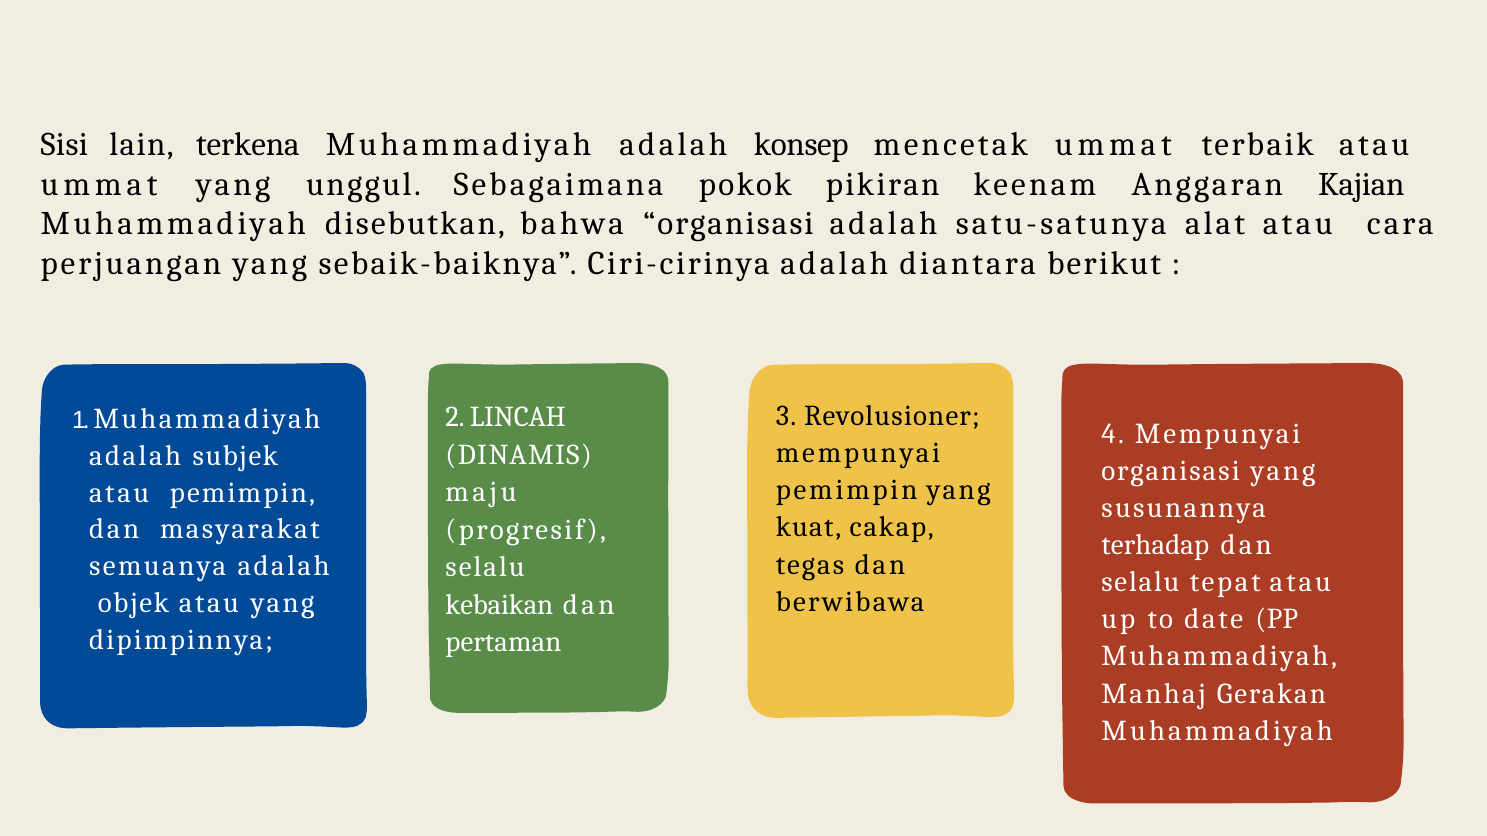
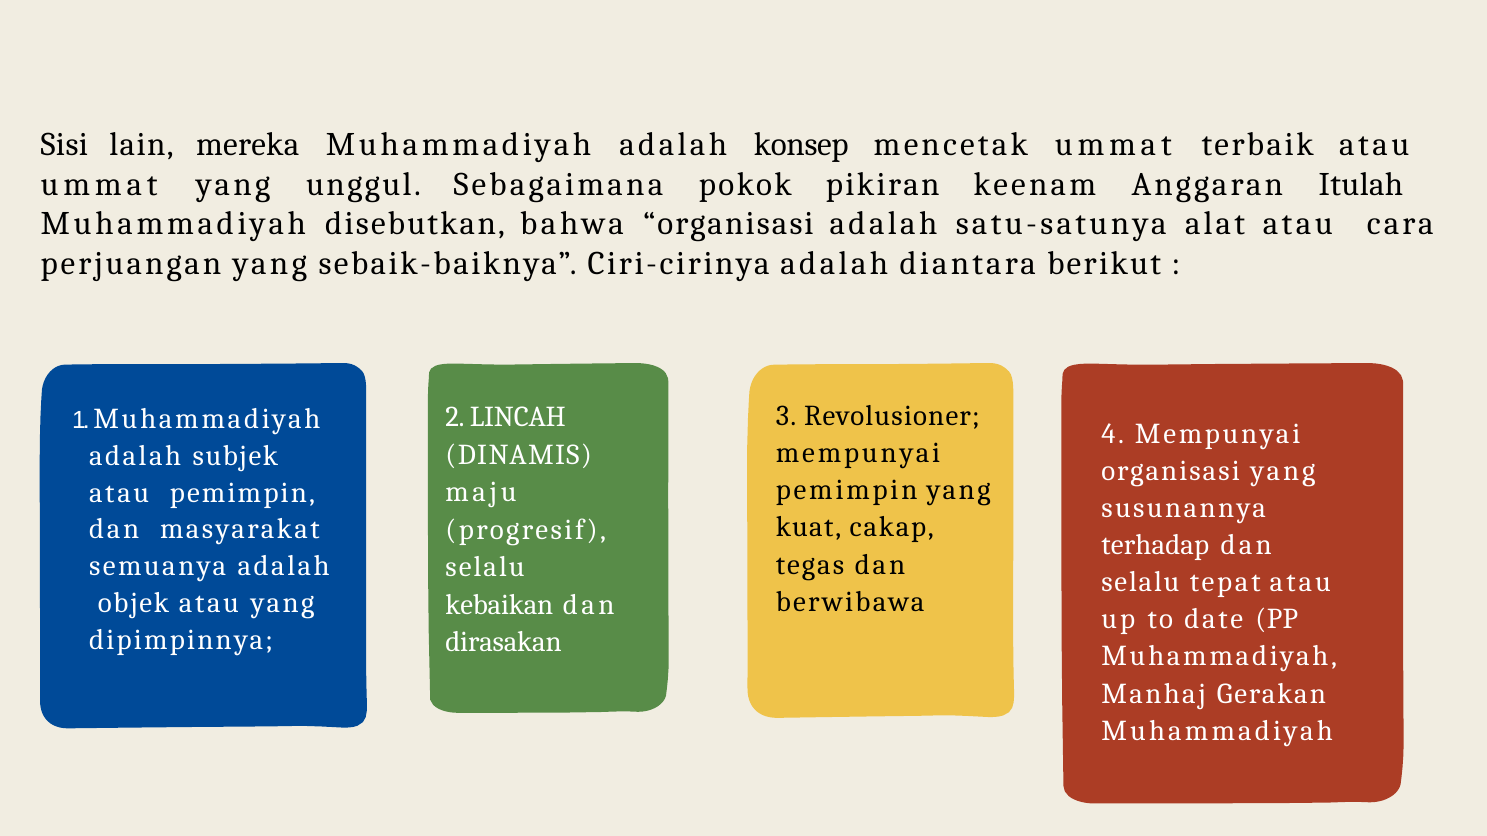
terkena: terkena -> mereka (248, 145)
Kajian: Kajian -> Itulah (1361, 184)
pertaman: pertaman -> dirasakan (504, 642)
